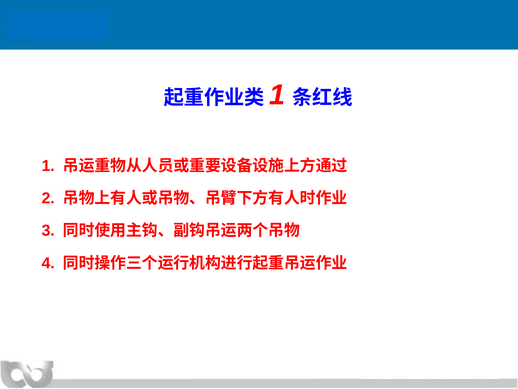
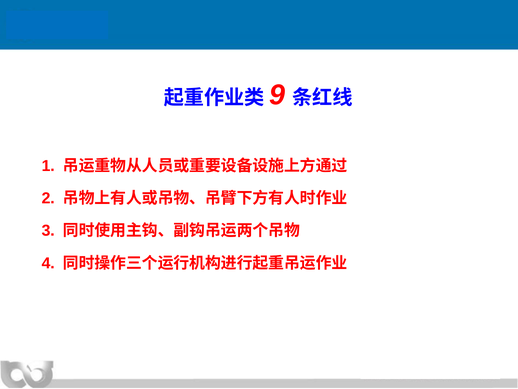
1: 1 -> 9 (277, 95)
